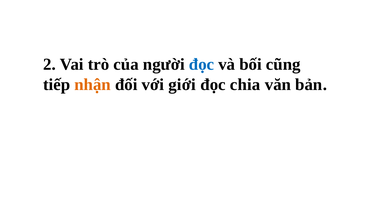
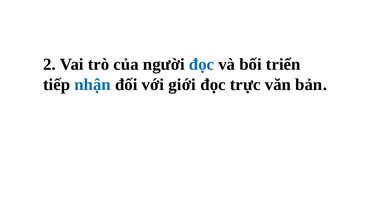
cũng: cũng -> triển (283, 64)
nhận colour: orange -> blue (93, 85)
chia: chia -> trực (245, 85)
